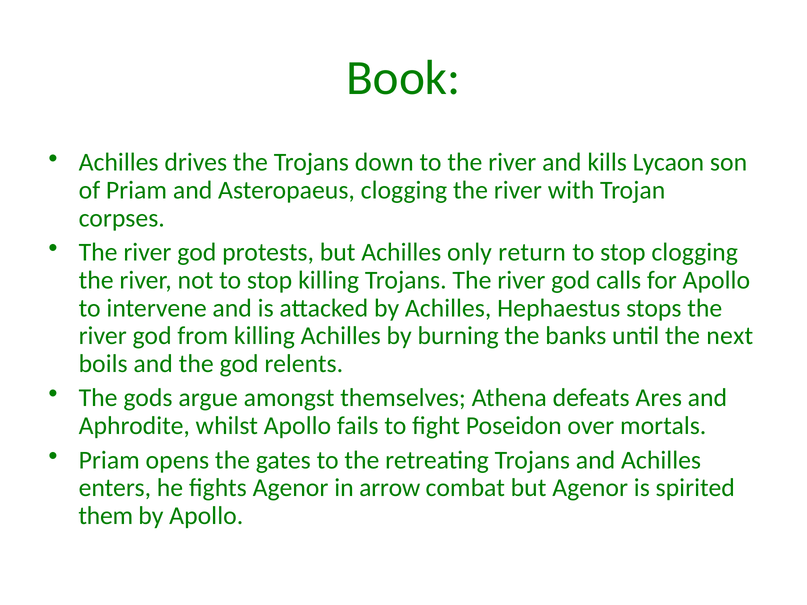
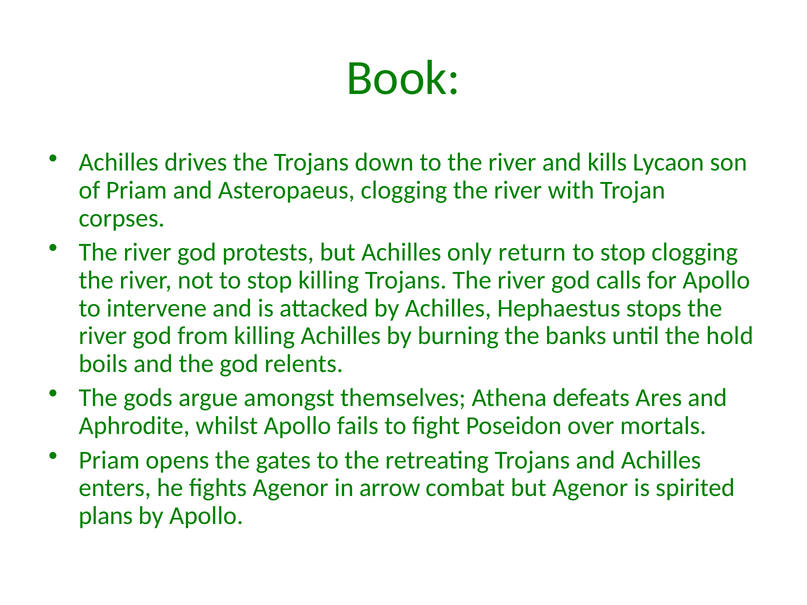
next: next -> hold (730, 336)
them: them -> plans (106, 516)
